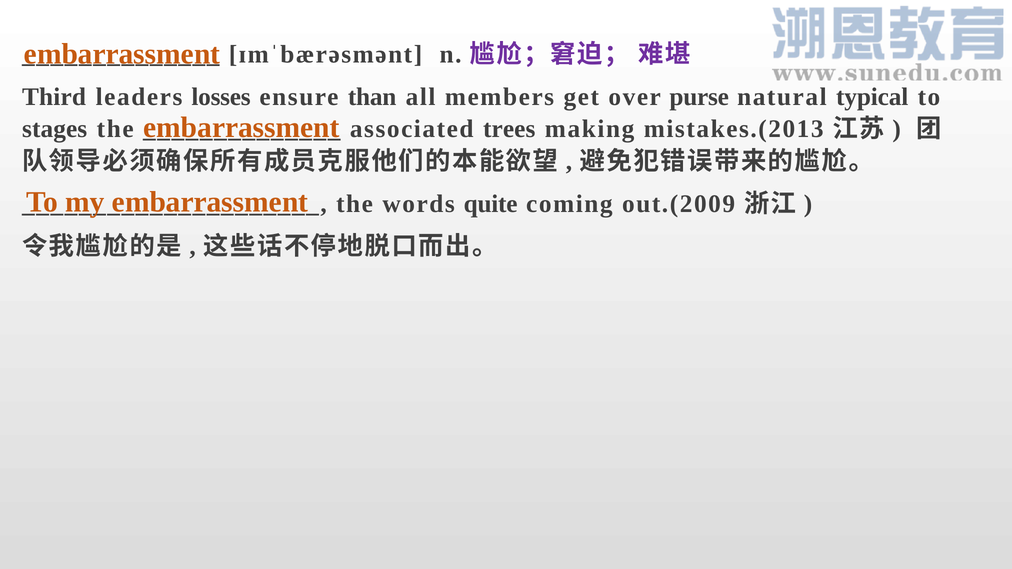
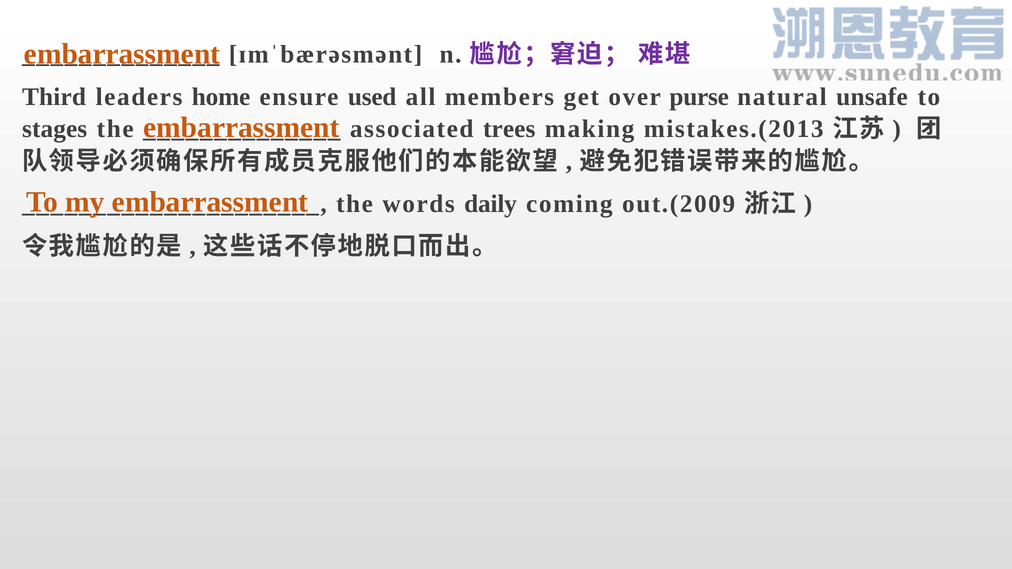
losses: losses -> home (221, 97)
than: than -> used (372, 97)
typical: typical -> unsafe (872, 97)
quite: quite -> daily (491, 204)
